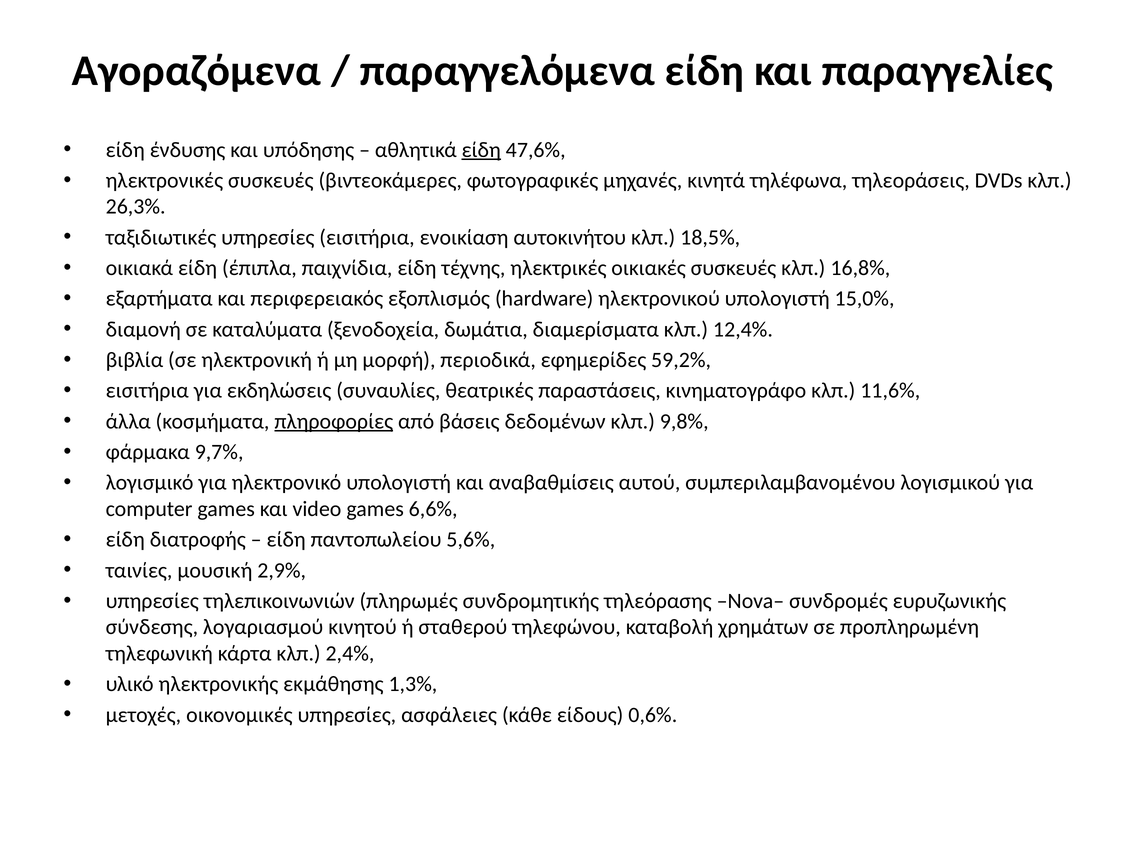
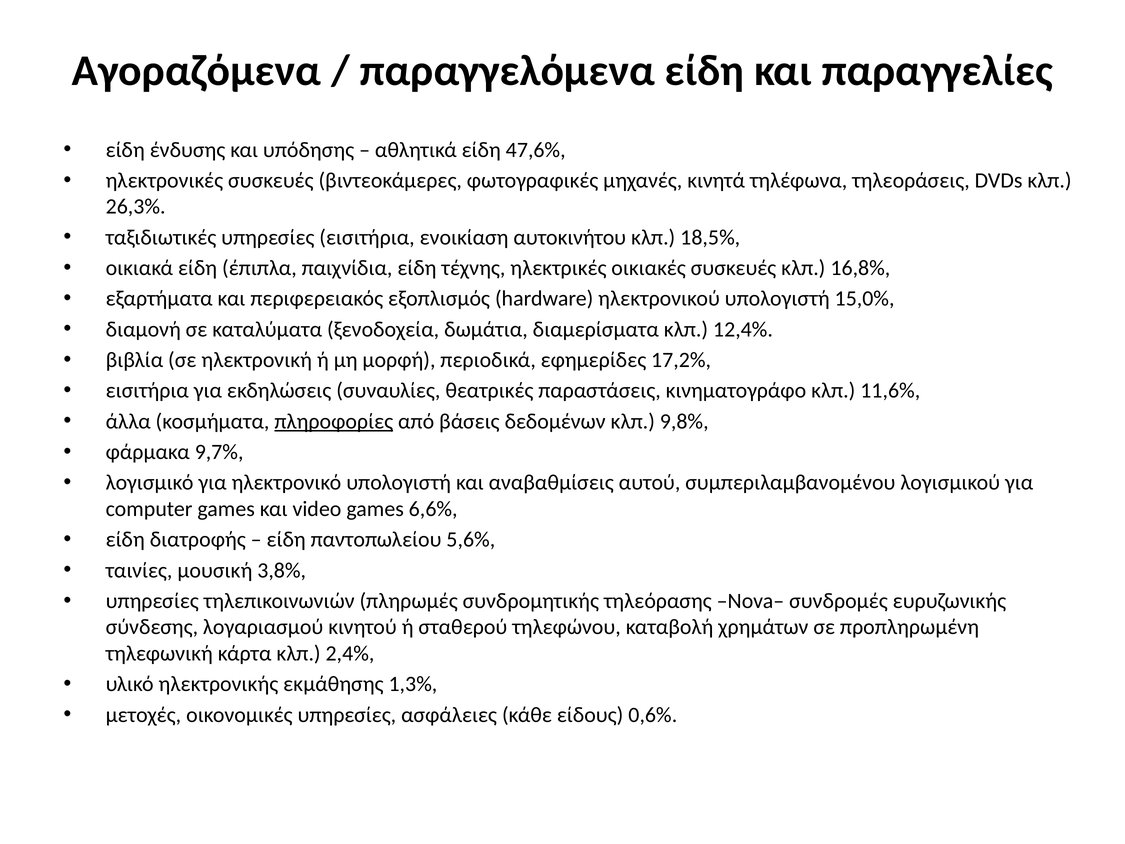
είδη underline: present -> none (481, 150)
59,2%: 59,2% -> 17,2% (681, 360)
2,9%: 2,9% -> 3,8% (282, 570)
